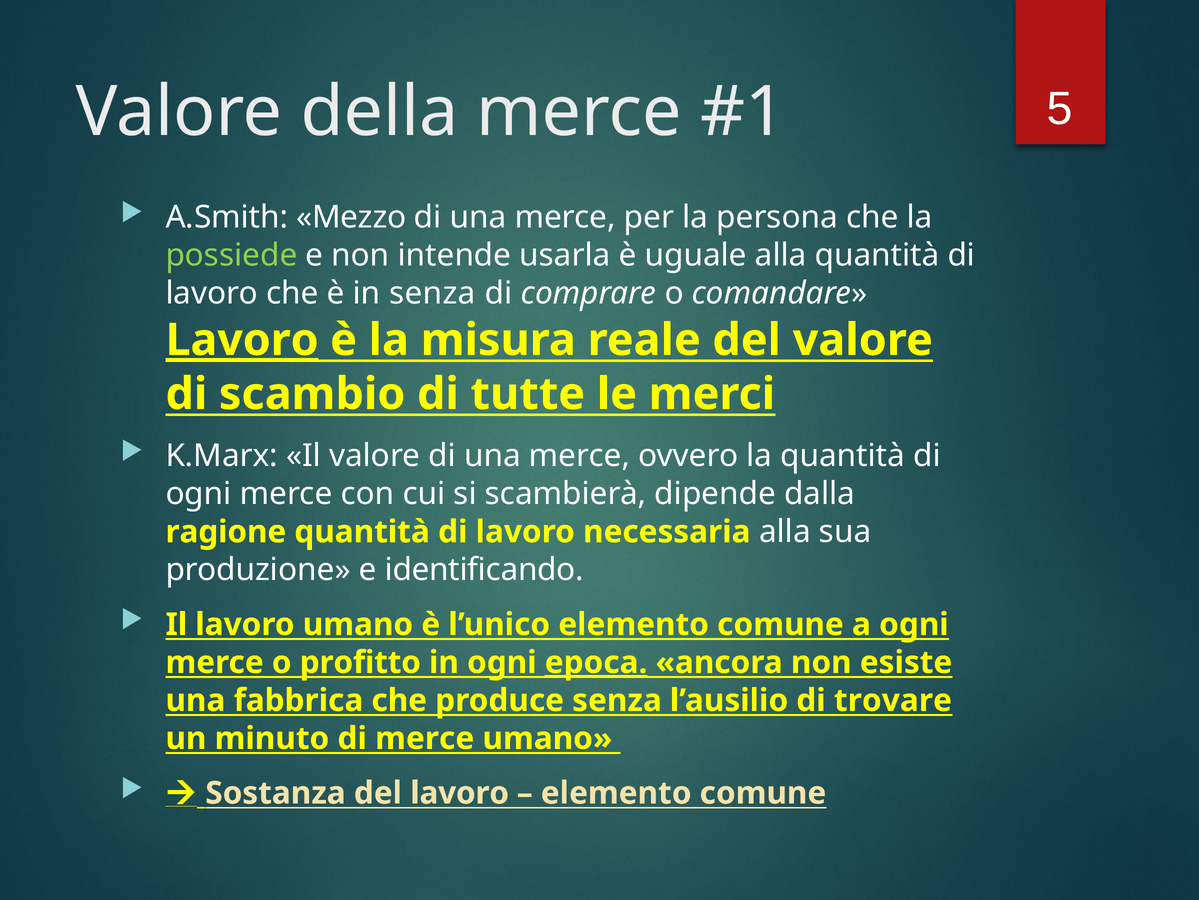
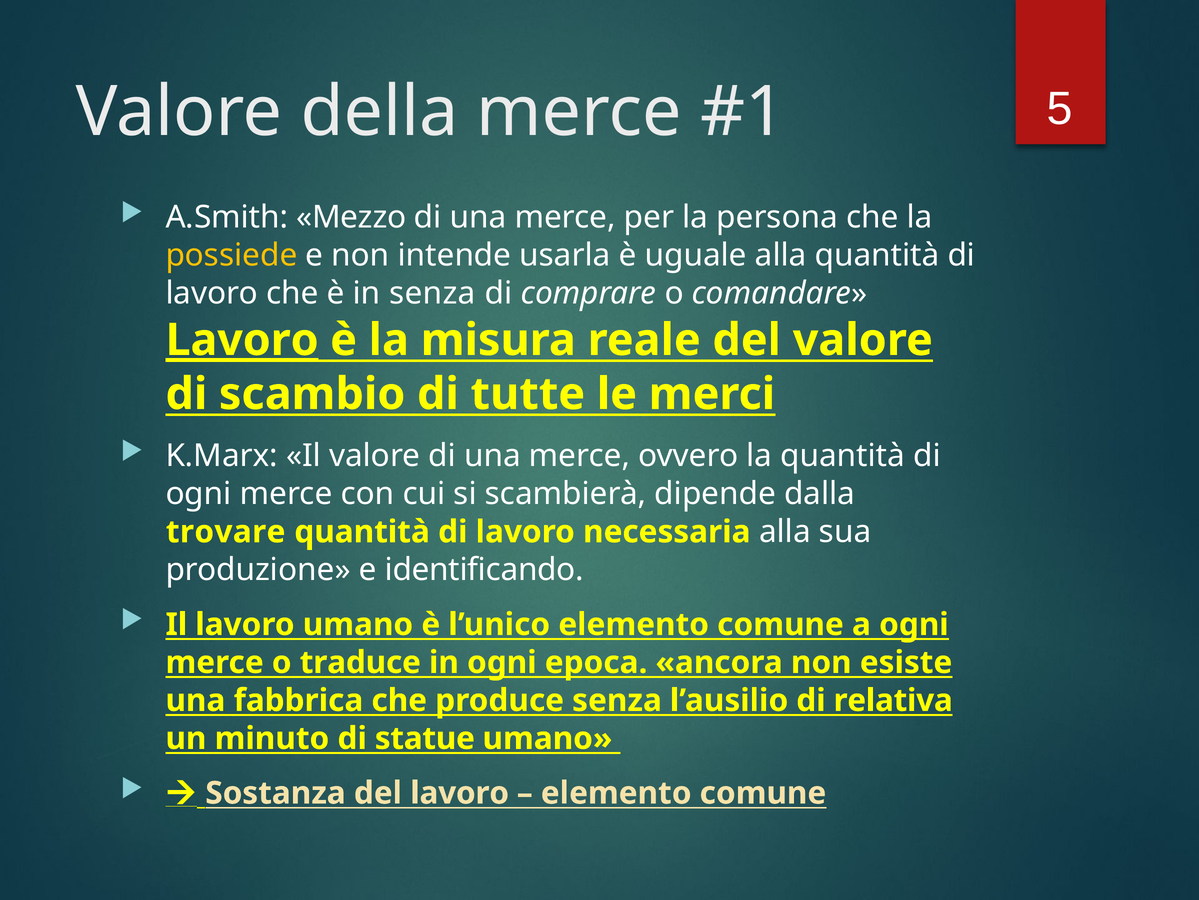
possiede colour: light green -> yellow (231, 255)
ragione: ragione -> trovare (226, 531)
profitto: profitto -> traduce (360, 662)
epoca underline: present -> none (596, 662)
trovare: trovare -> relativa (893, 700)
di merce: merce -> statue (425, 738)
